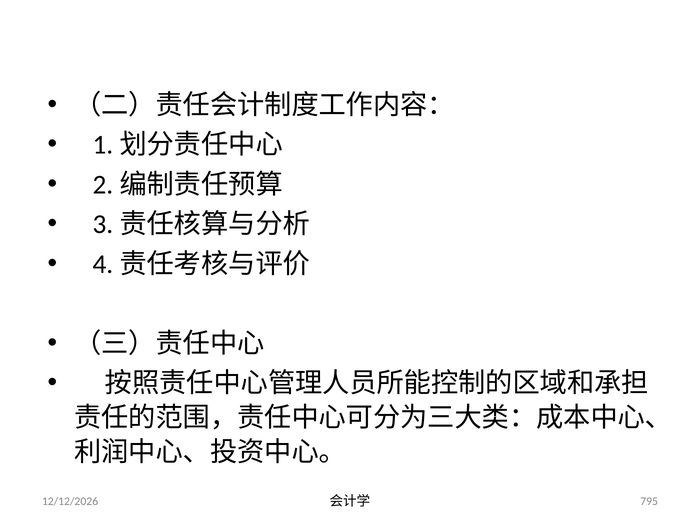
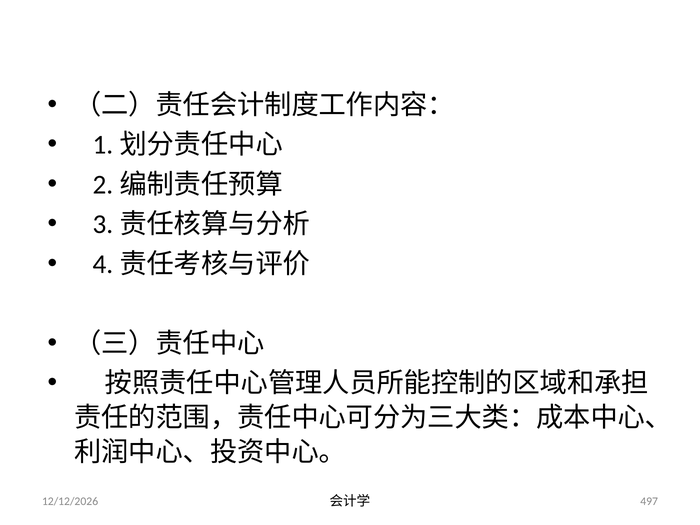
795: 795 -> 497 (649, 501)
